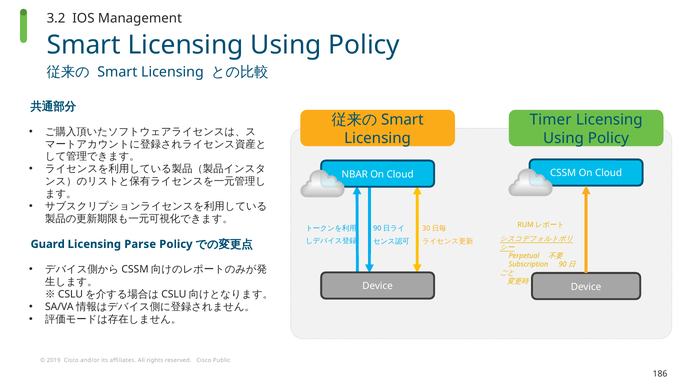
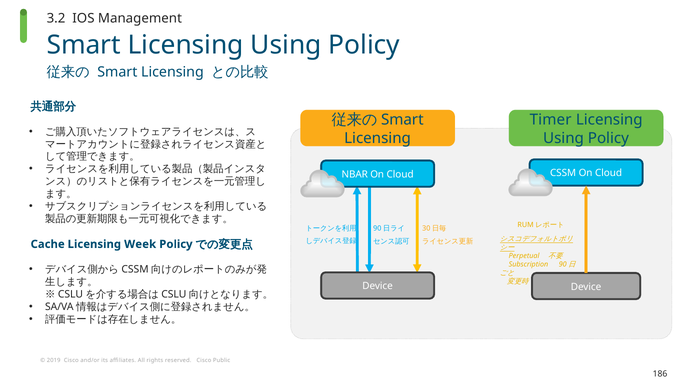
Guard: Guard -> Cache (48, 244)
Parse: Parse -> Week (140, 244)
